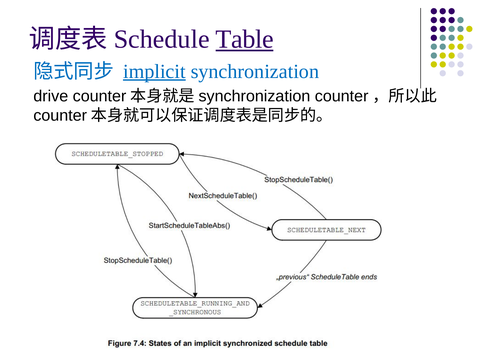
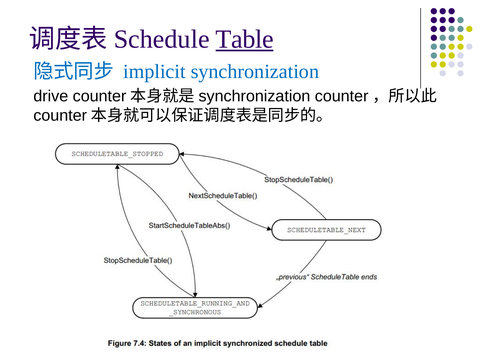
implicit underline: present -> none (154, 71)
